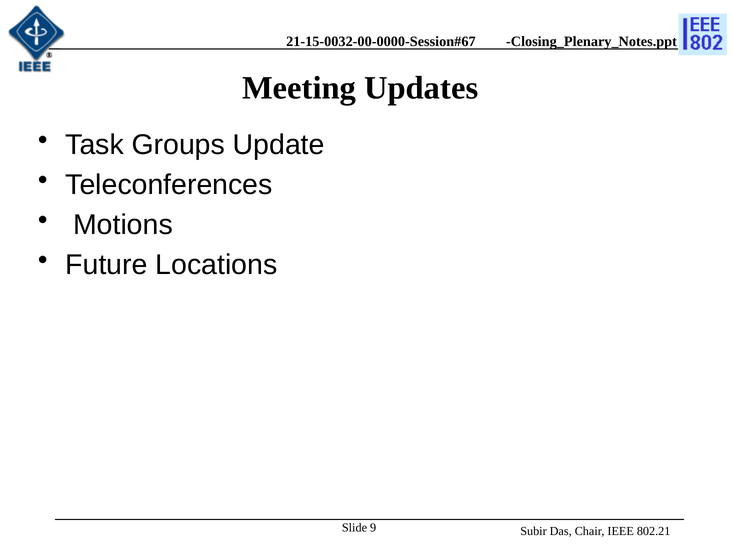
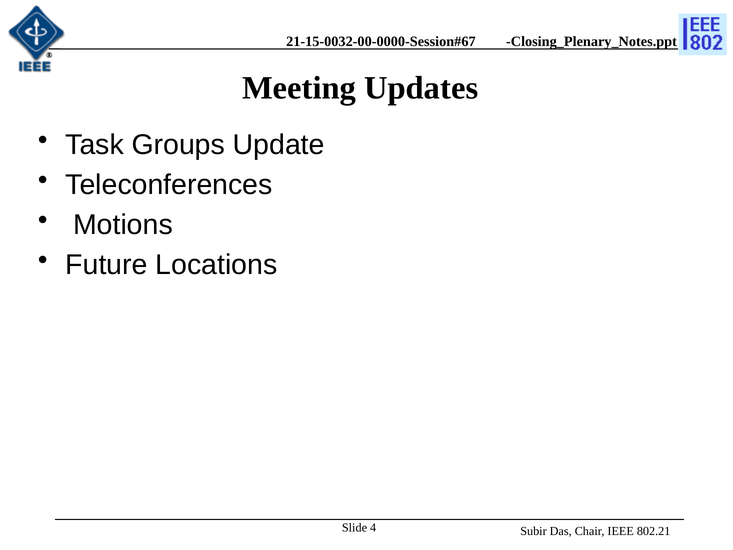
9: 9 -> 4 (373, 527)
